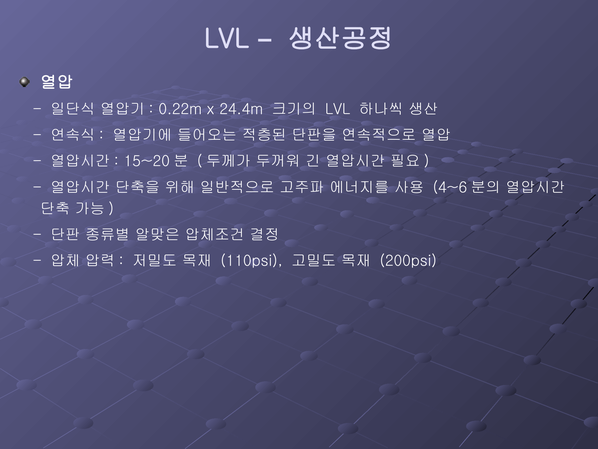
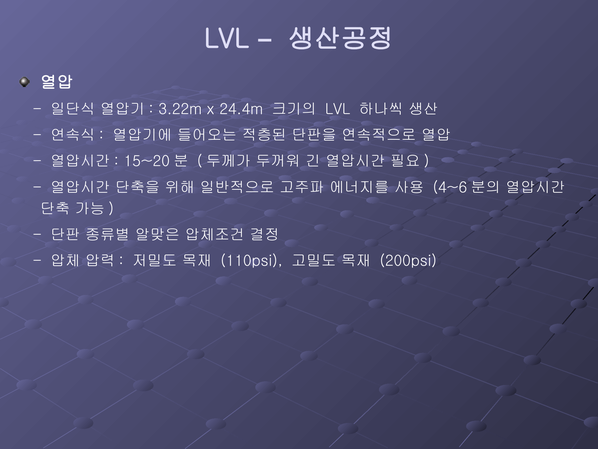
0.22m: 0.22m -> 3.22m (180, 109)
